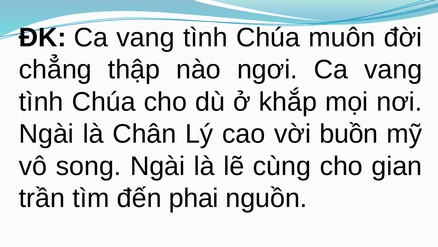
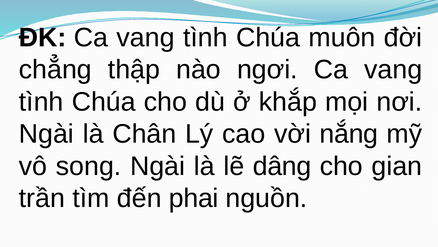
buồn: buồn -> nắng (349, 134)
cùng: cùng -> dâng (282, 166)
